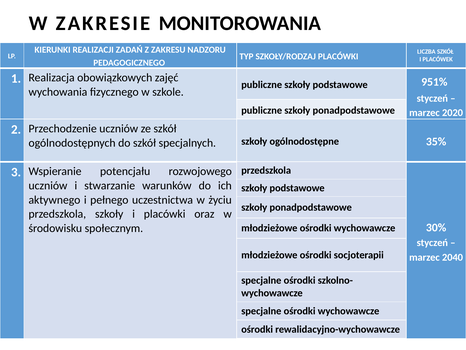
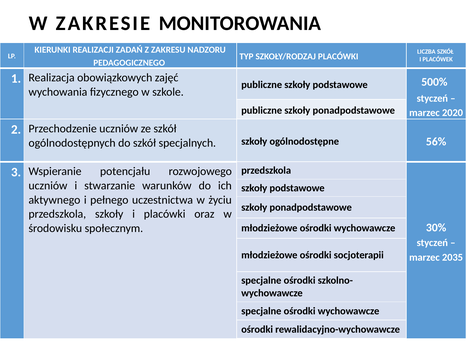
951%: 951% -> 500% (434, 82)
35%: 35% -> 56% (436, 141)
2040: 2040 -> 2035 (453, 257)
